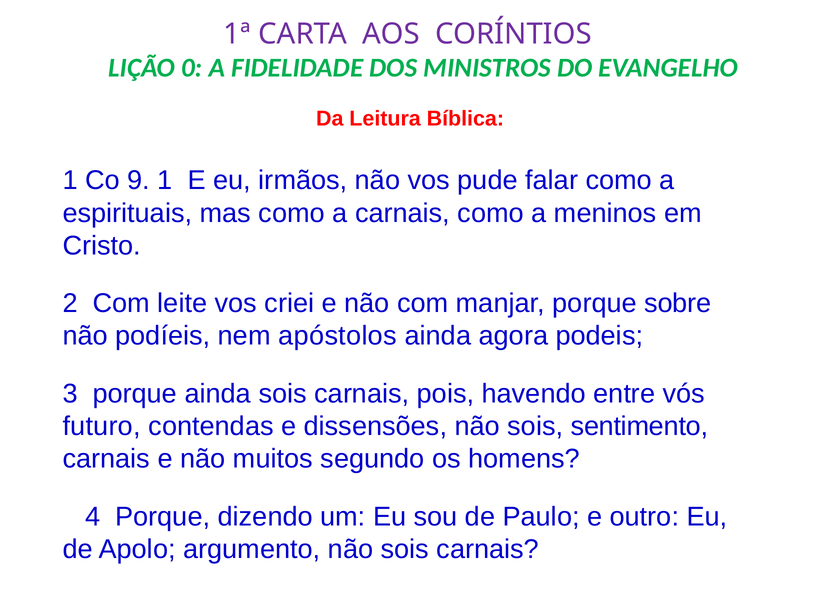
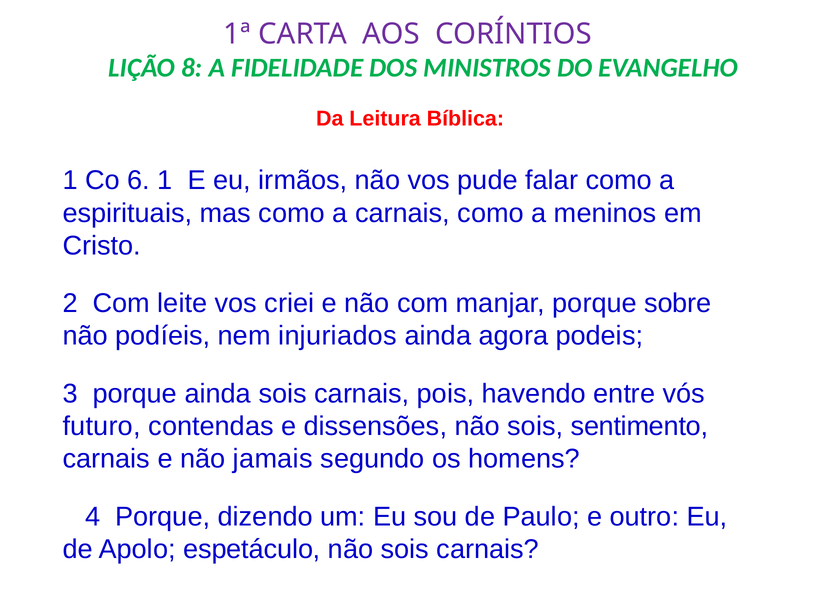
0: 0 -> 8 (192, 68)
9: 9 -> 6 (139, 181)
apóstolos: apóstolos -> injuriados (338, 336)
muitos: muitos -> jamais (273, 459)
argumento: argumento -> espetáculo (252, 550)
